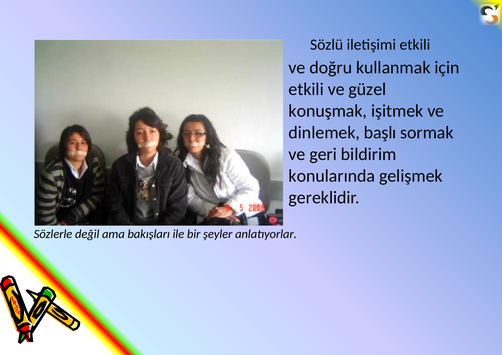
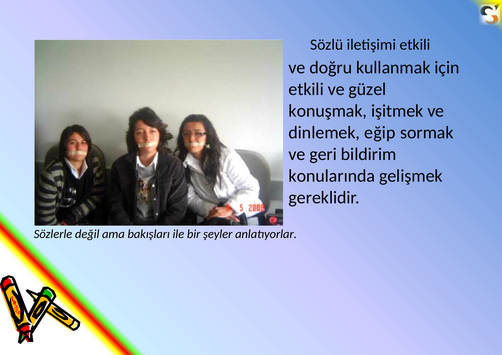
başlı: başlı -> eğip (380, 133)
